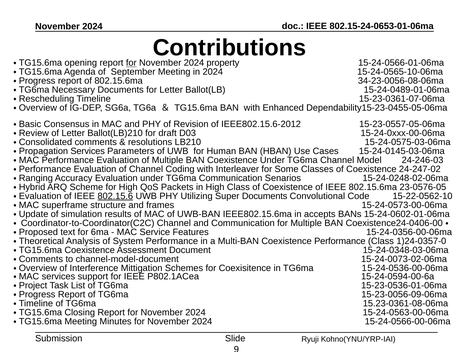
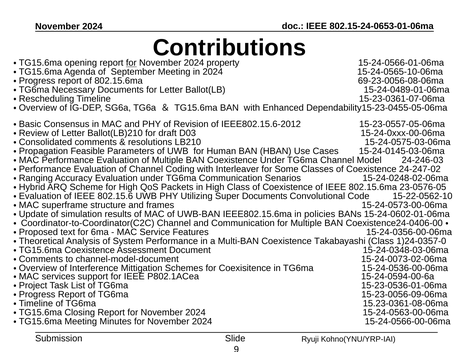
34-23-0056-08-06ma: 34-23-0056-08-06ma -> 69-23-0056-08-06ma (401, 81)
Services: Services -> Feasible (88, 151)
802.15.6 underline: present -> none (115, 196)
accepts: accepts -> policies (320, 214)
Coexistence Performance: Performance -> Takabayashi (340, 241)
